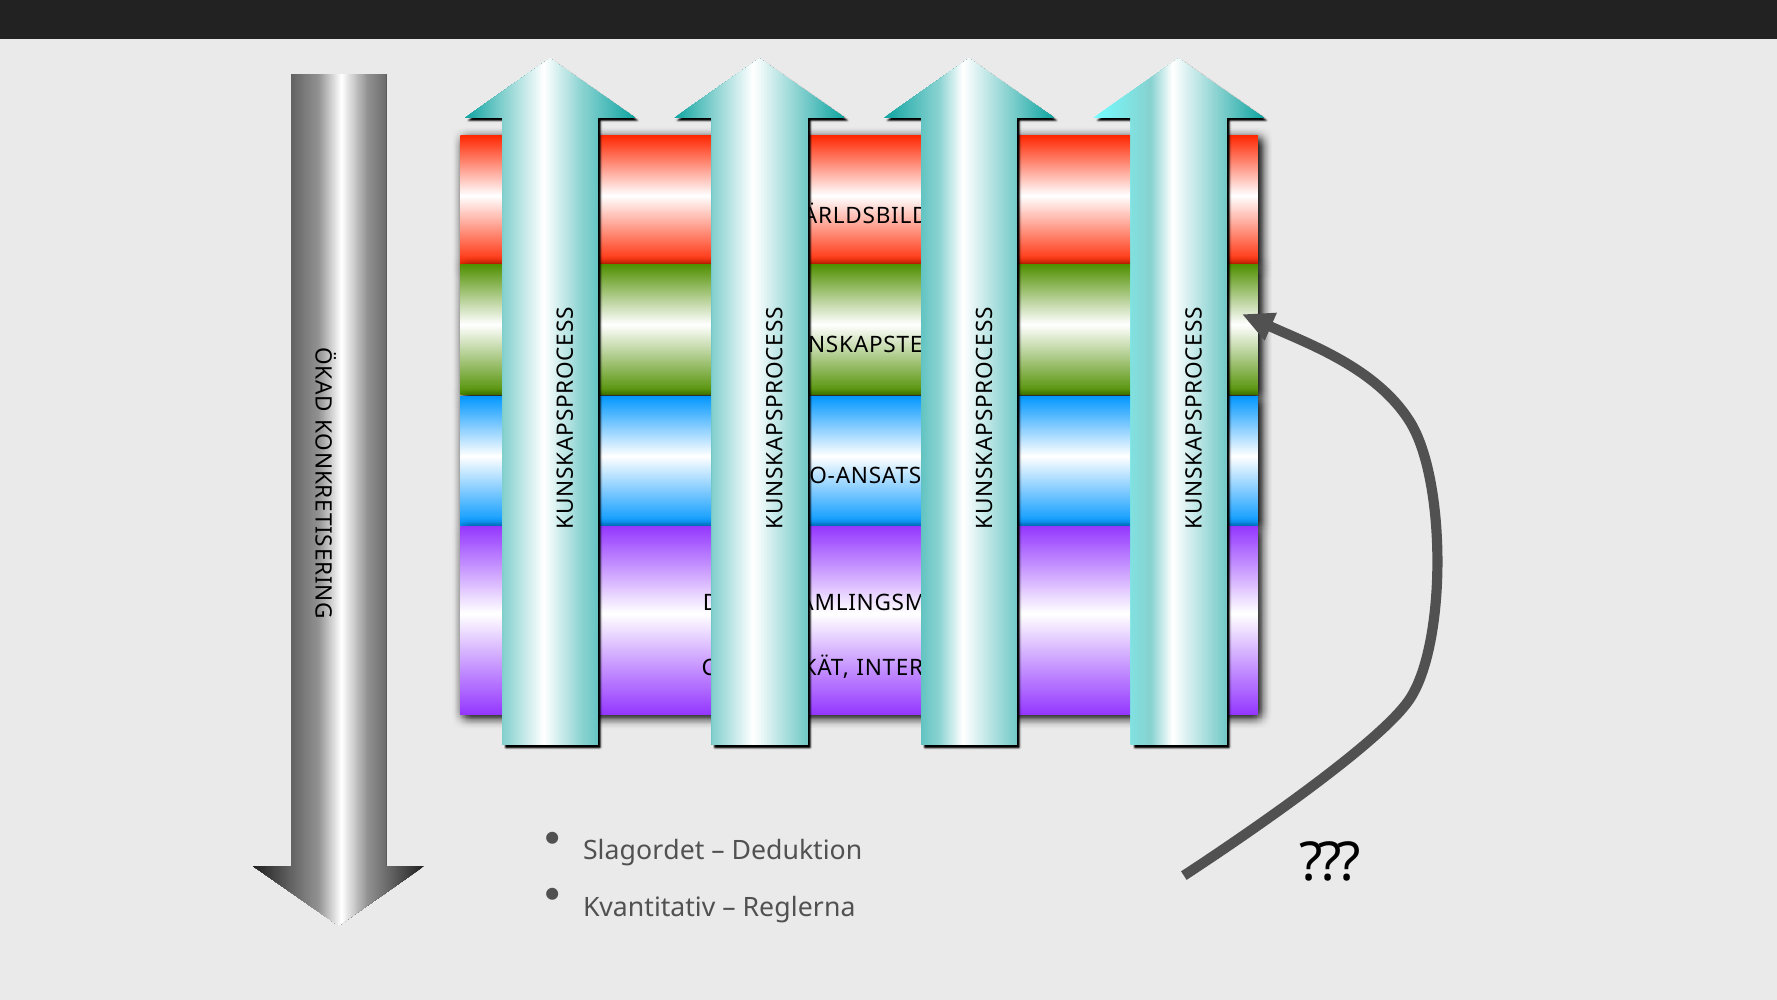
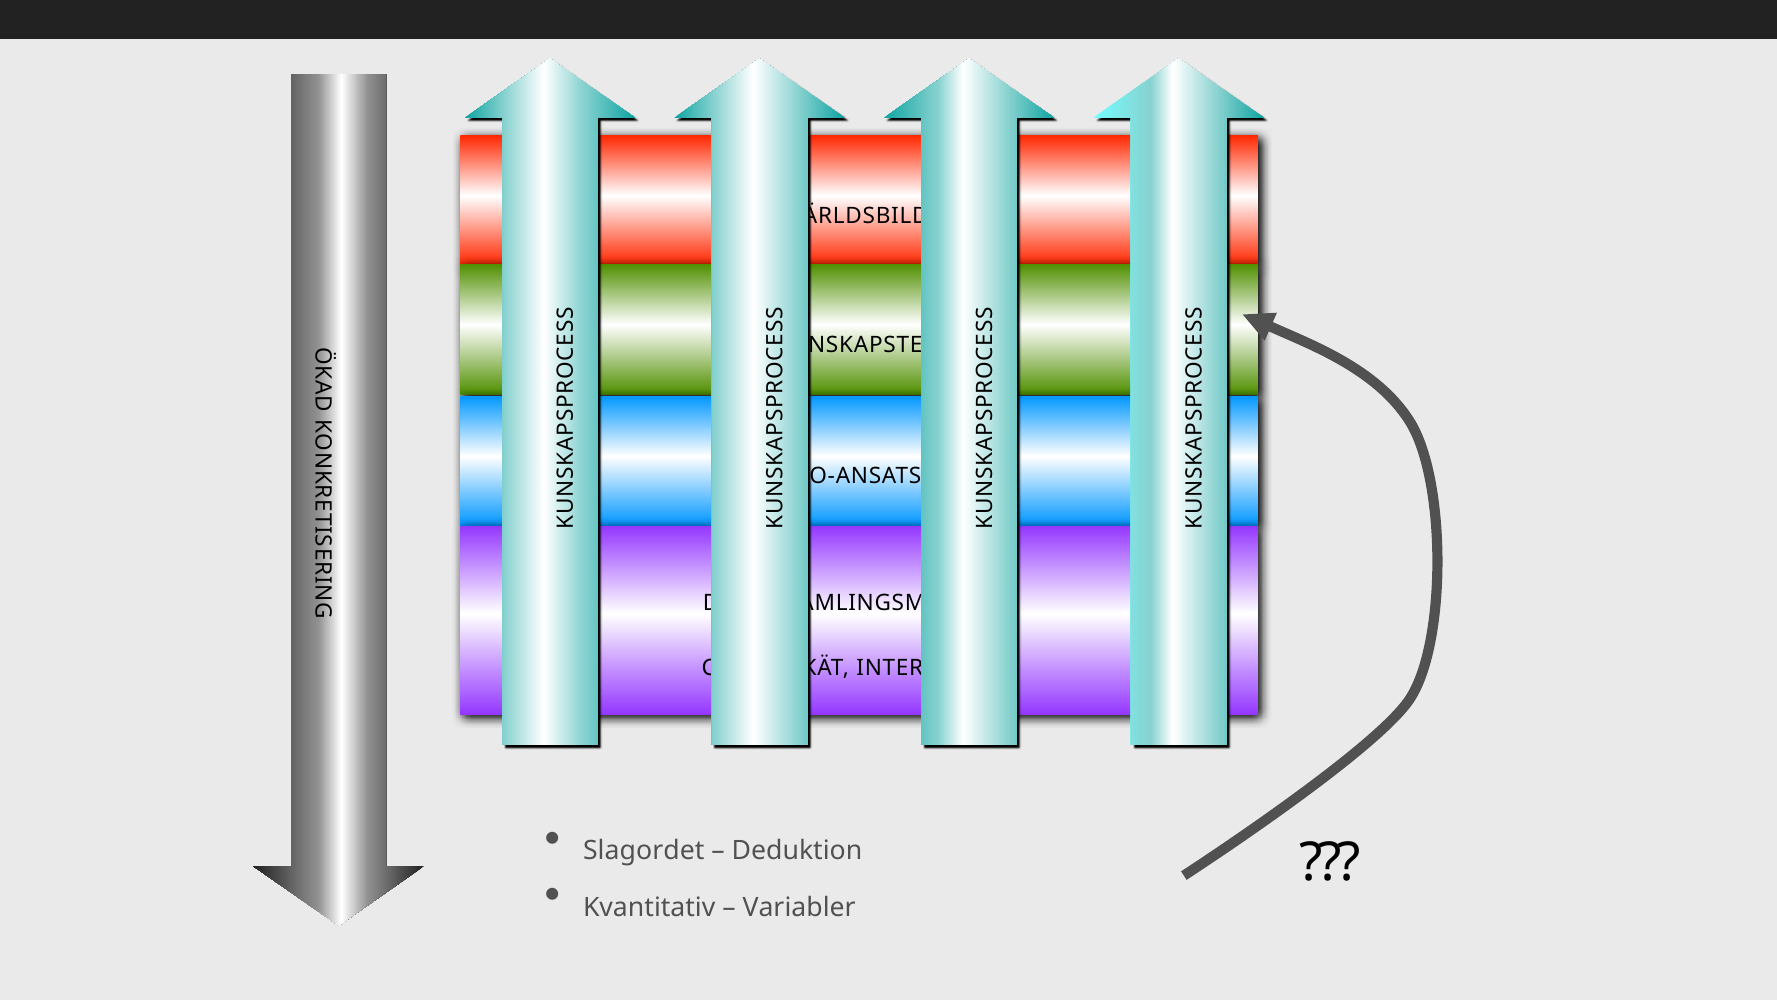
Reglerna: Reglerna -> Variabler (799, 907)
